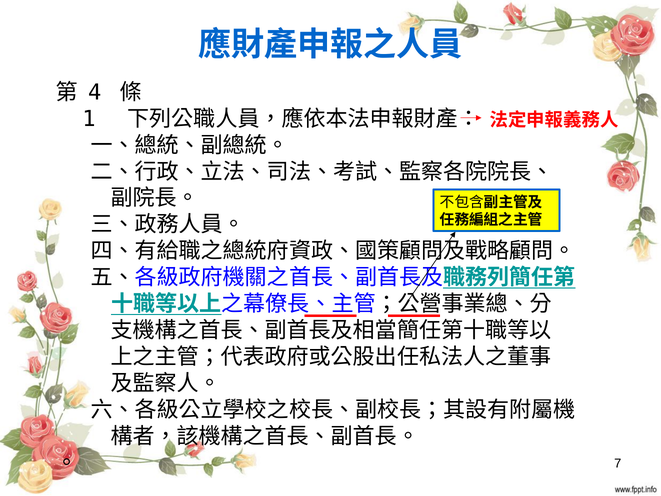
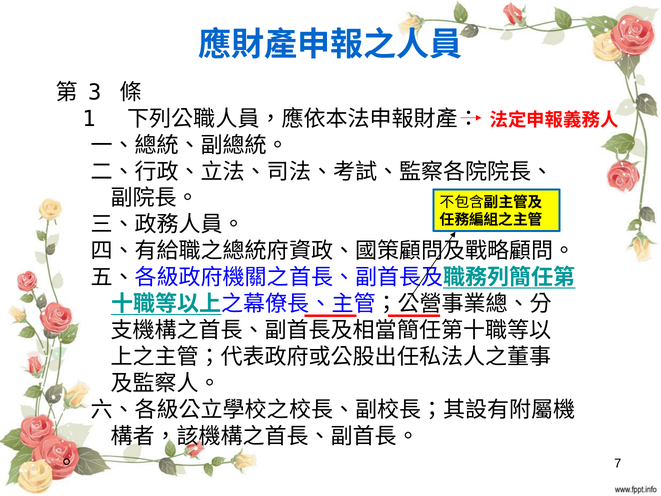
4: 4 -> 3 (95, 92)
